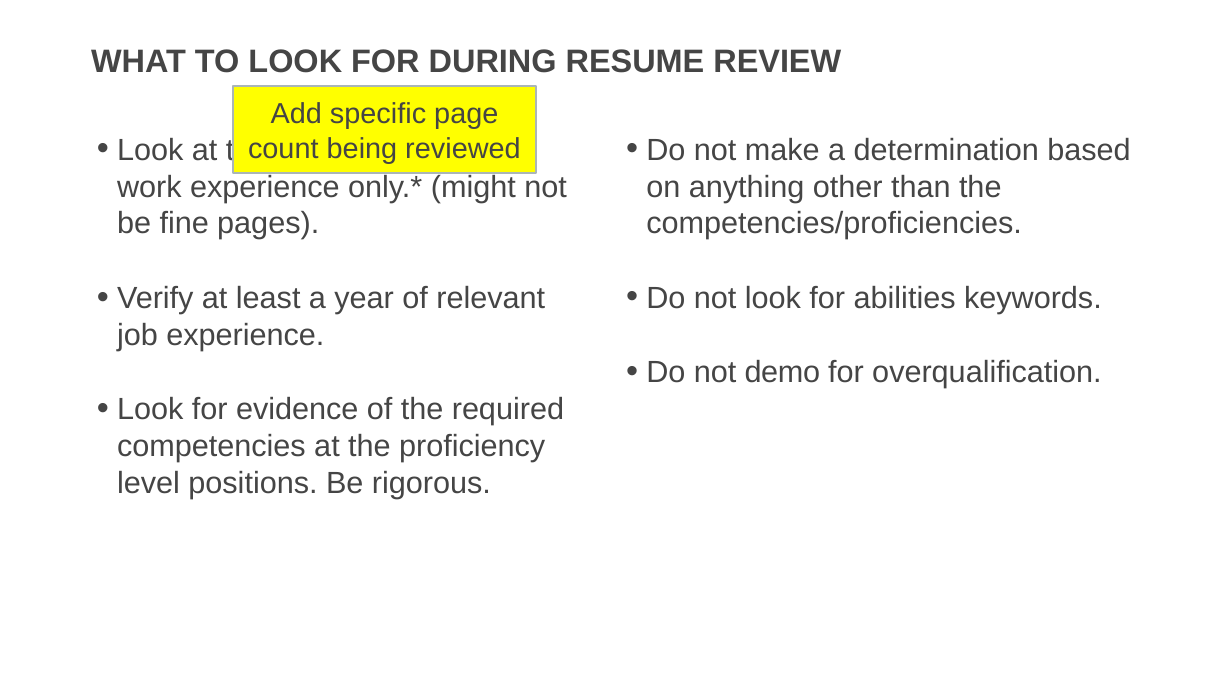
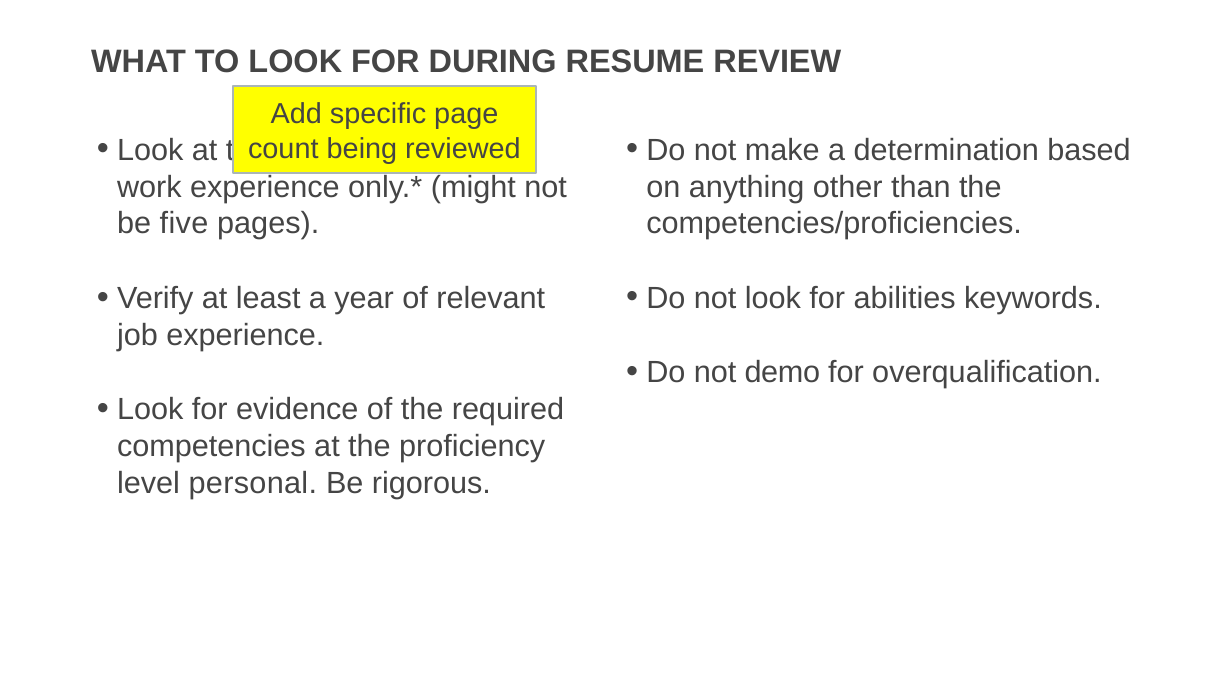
fine: fine -> five (184, 224)
positions: positions -> personal (253, 484)
